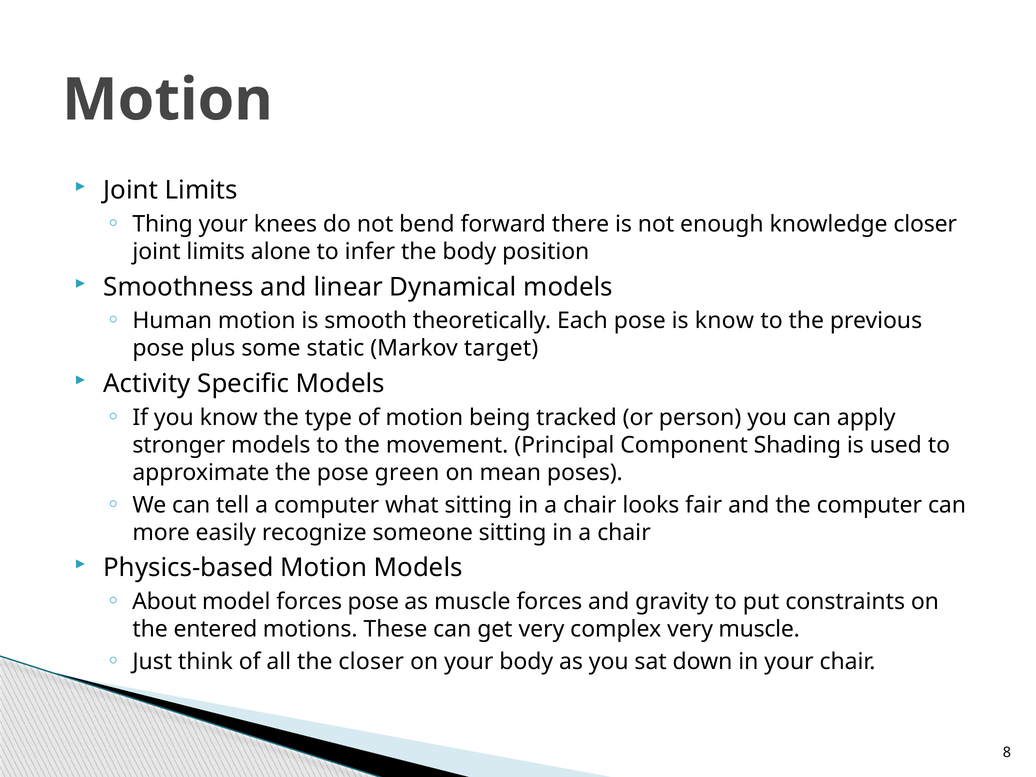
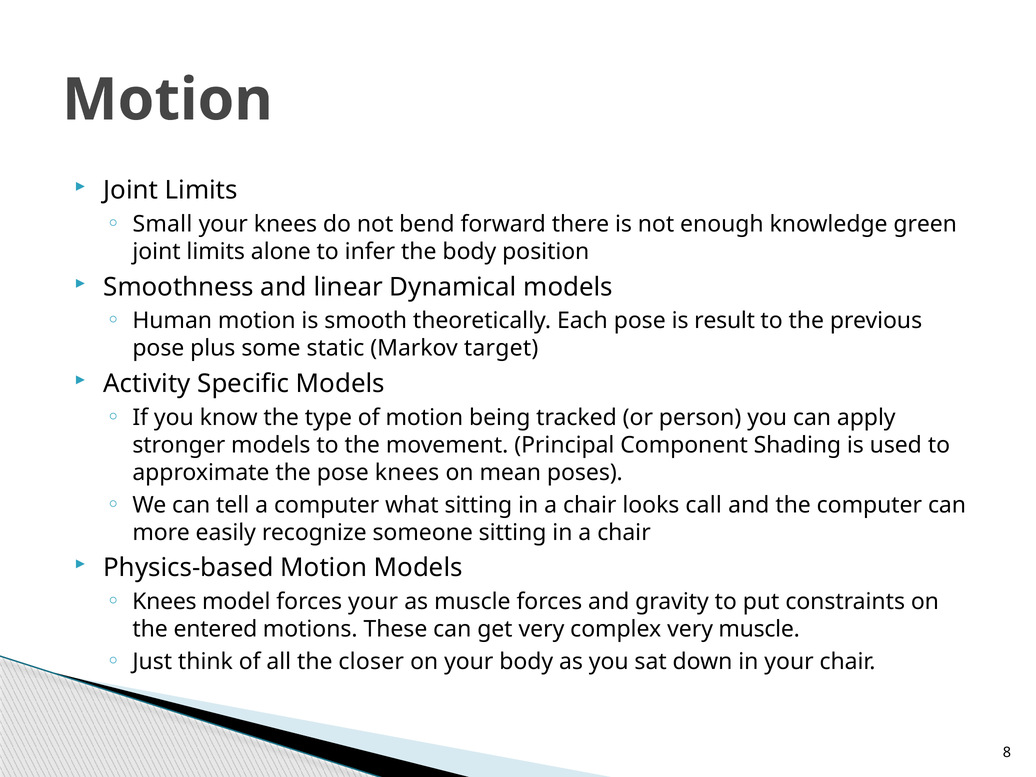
Thing: Thing -> Small (162, 224)
knowledge closer: closer -> green (925, 224)
is know: know -> result (725, 321)
pose green: green -> knees (407, 473)
fair: fair -> call (704, 505)
About: About -> Knees (164, 602)
forces pose: pose -> your (373, 602)
